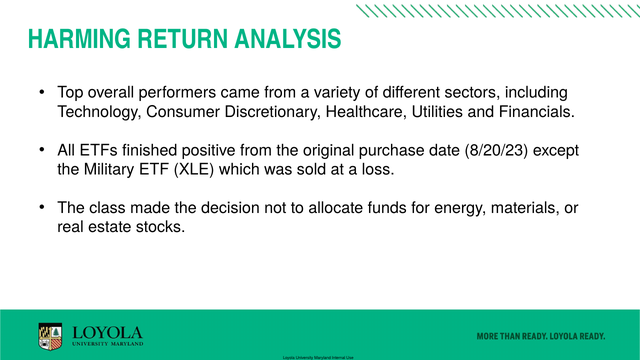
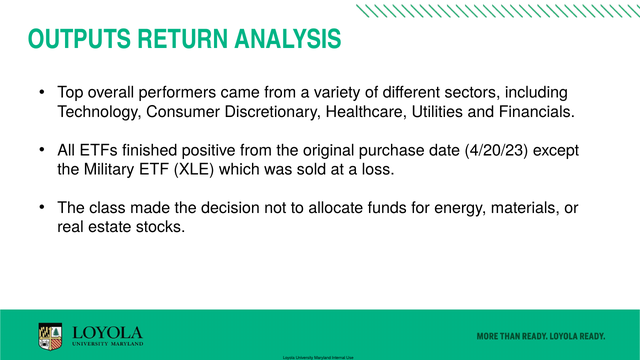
HARMING: HARMING -> OUTPUTS (79, 39)
8/20/23: 8/20/23 -> 4/20/23 (496, 150)
